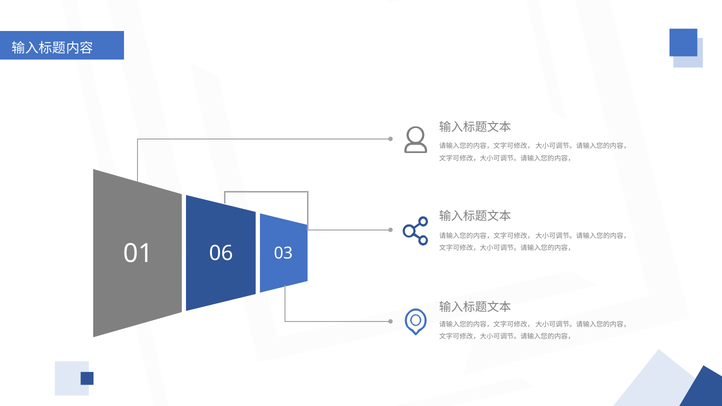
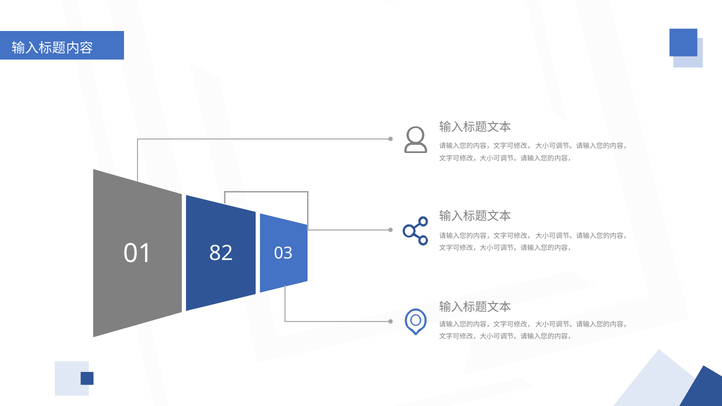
06: 06 -> 82 (221, 253)
